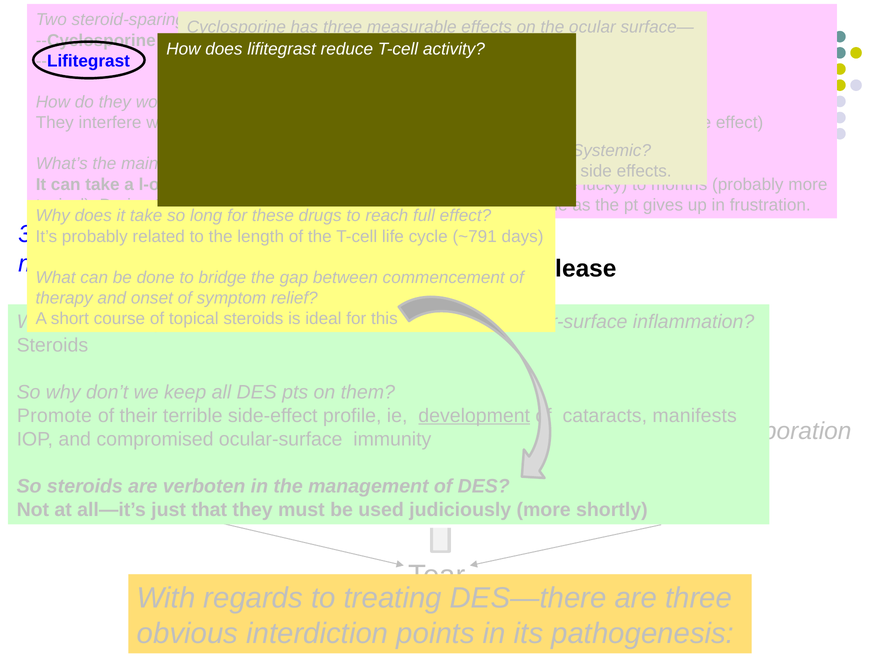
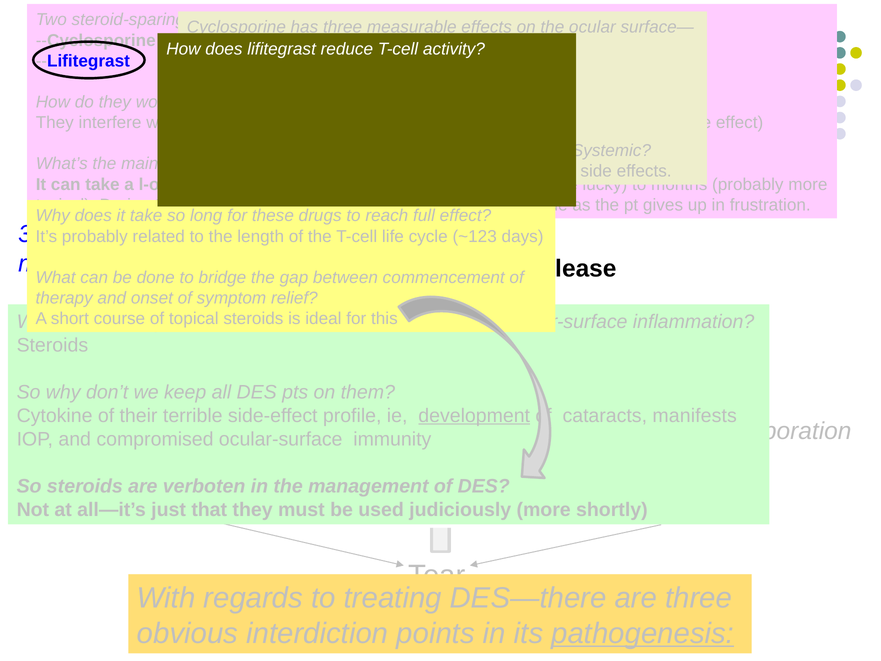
~791: ~791 -> ~123 (475, 236)
Promote: Promote -> Cytokine (55, 416)
pathogenesis underline: none -> present (643, 633)
